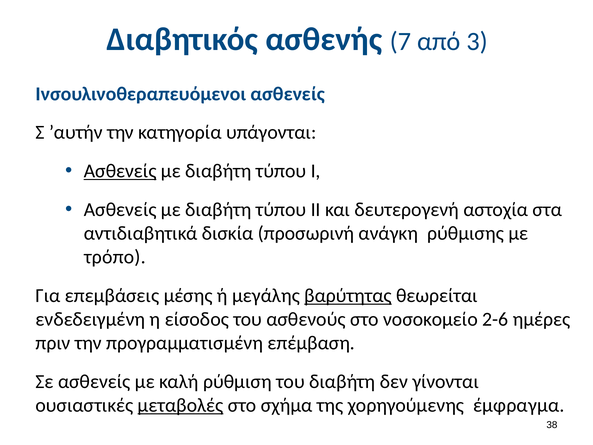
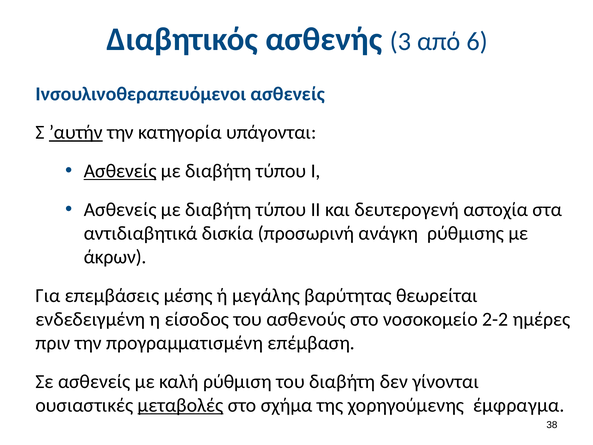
7: 7 -> 3 (400, 41)
3: 3 -> 6 (477, 41)
’αυτήν underline: none -> present (76, 132)
τρόπο: τρόπο -> άκρων (115, 257)
βαρύτητας underline: present -> none (348, 295)
2-6: 2-6 -> 2-2 (495, 319)
